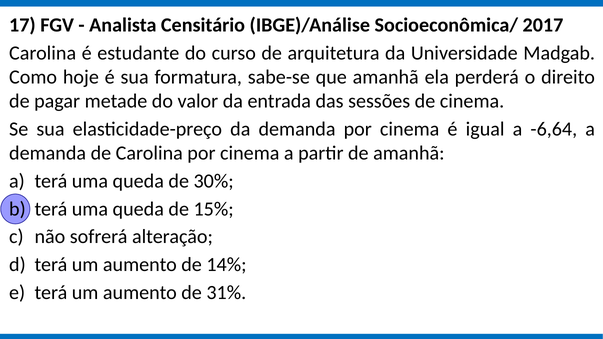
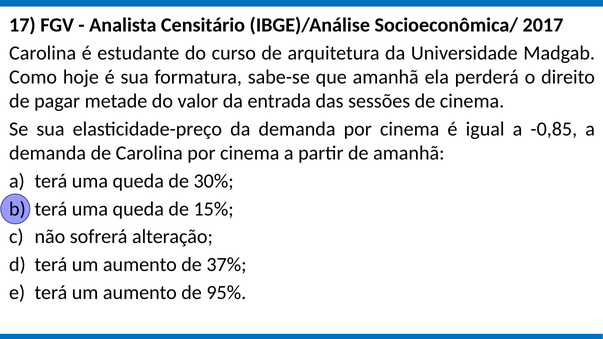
-6,64: -6,64 -> -0,85 (554, 129)
14%: 14% -> 37% (226, 265)
31%: 31% -> 95% (226, 293)
